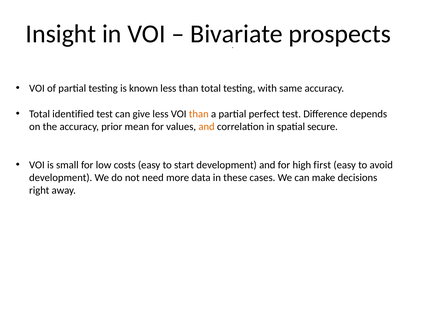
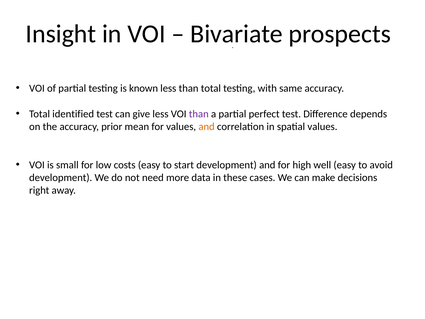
than colour: orange -> purple (199, 114)
spatial secure: secure -> values (322, 126)
first: first -> well (322, 165)
